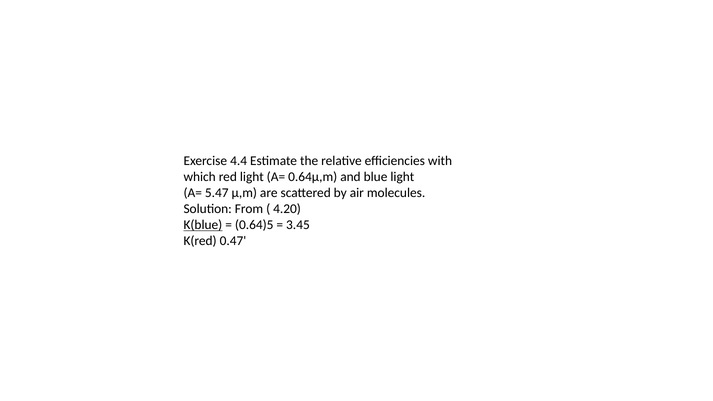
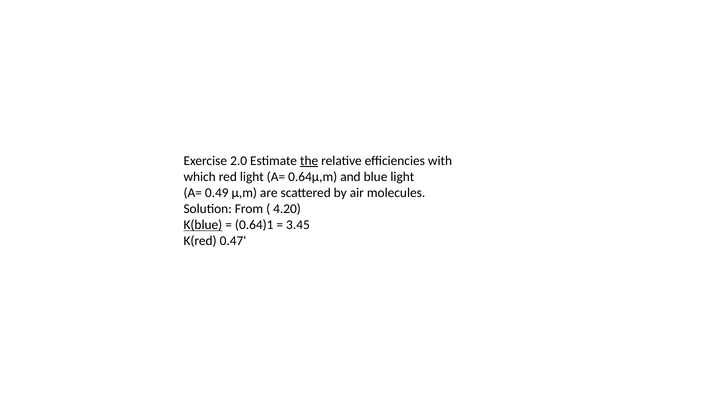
4.4: 4.4 -> 2.0 (239, 161)
the underline: none -> present (309, 161)
5.47: 5.47 -> 0.49 (217, 193)
0.64)5: 0.64)5 -> 0.64)1 (254, 225)
